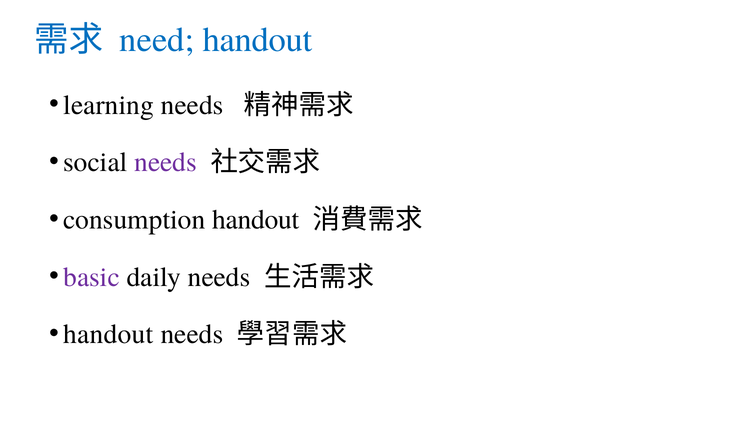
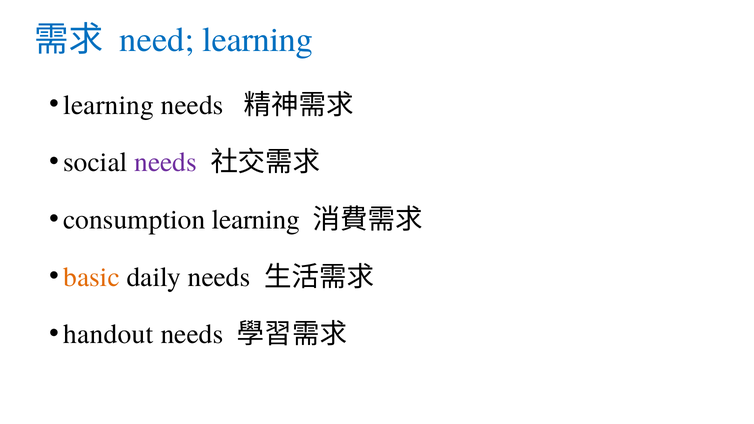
need handout: handout -> learning (258, 40)
consumption handout: handout -> learning (256, 220)
basic colour: purple -> orange (92, 277)
